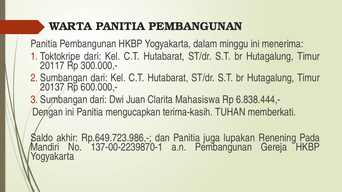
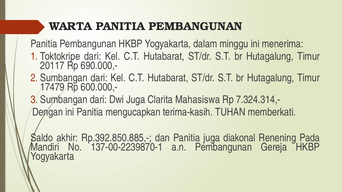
300.000,-: 300.000,- -> 690.000,- (99, 66)
20137: 20137 -> 17479 (52, 87)
Dwi Juan: Juan -> Juga (136, 100)
6.838.444,-: 6.838.444,- -> 7.324.314,- (258, 100)
Rp.649.723.986,-: Rp.649.723.986,- -> Rp.392.850.885,- (117, 138)
lupakan: lupakan -> diakonal (239, 138)
